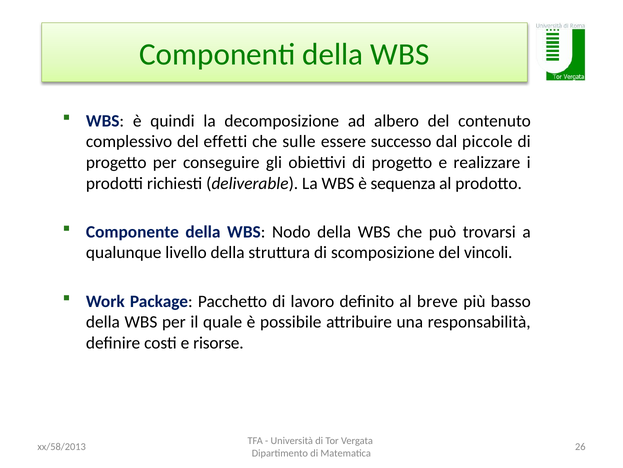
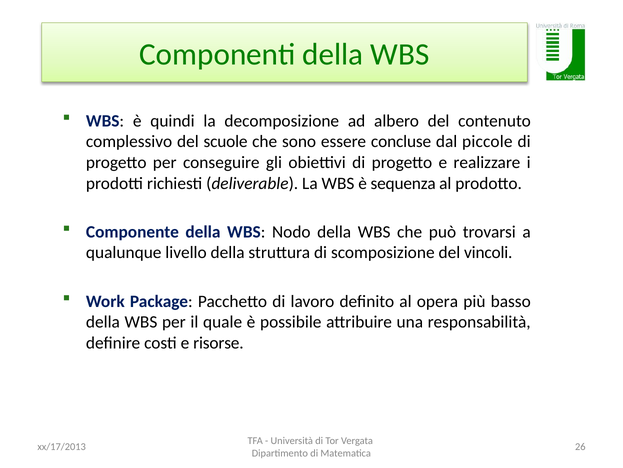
effetti: effetti -> scuole (226, 142)
sulle: sulle -> sono (299, 142)
successo: successo -> concluse (401, 142)
breve: breve -> opera (437, 301)
xx/58/2013: xx/58/2013 -> xx/17/2013 (62, 446)
